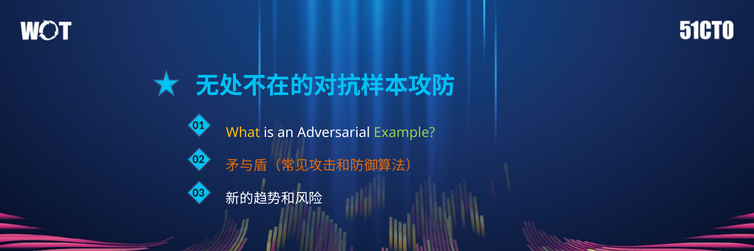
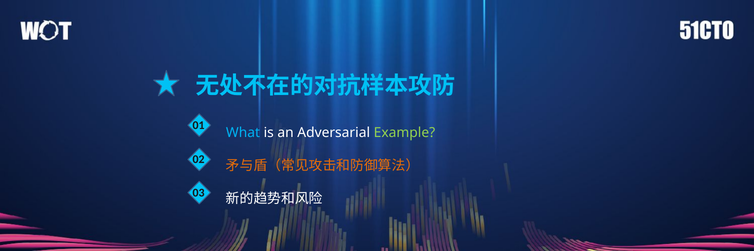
What colour: yellow -> light blue (243, 133)
